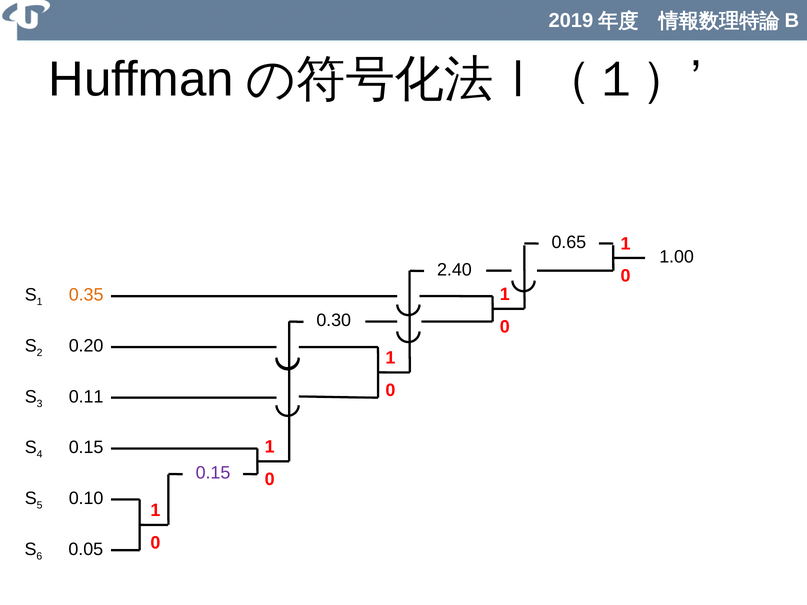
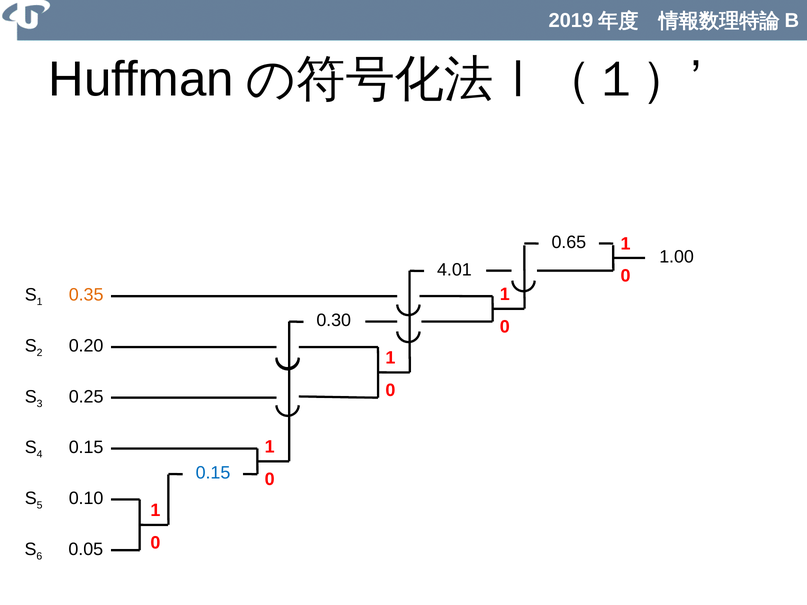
2.40: 2.40 -> 4.01 (454, 270)
0.11: 0.11 -> 0.25 (86, 397)
0.15 colour: purple -> blue (213, 473)
